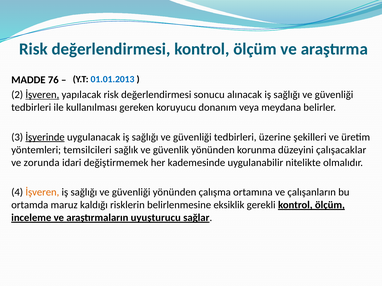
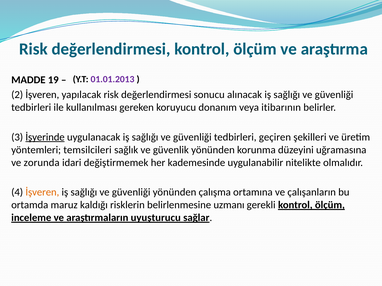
01.01.2013 colour: blue -> purple (113, 79)
76: 76 -> 19 (53, 80)
İşveren underline: present -> none (42, 95)
meydana: meydana -> itibarının (281, 108)
üzerine: üzerine -> geçiren (275, 137)
çalışacaklar: çalışacaklar -> uğramasına (341, 150)
eksiklik: eksiklik -> uzmanı (229, 205)
